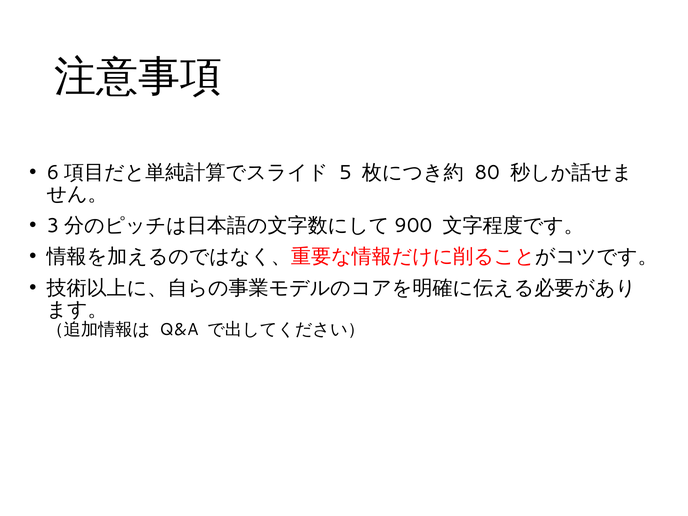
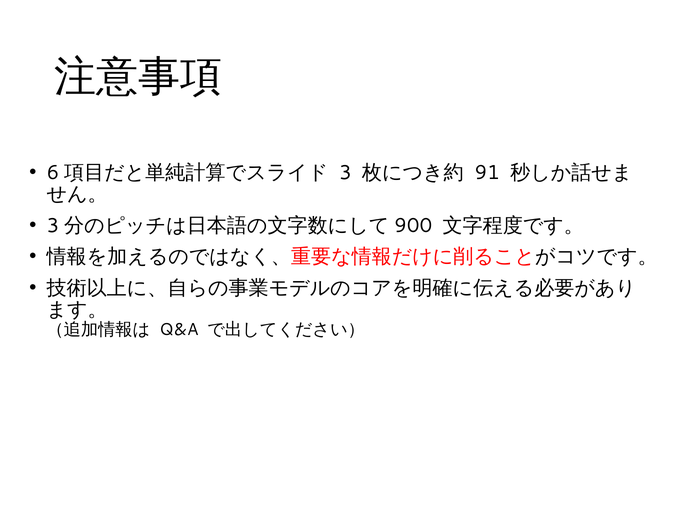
5: 5 -> 3 (345, 173)
80: 80 -> 91 (487, 173)
